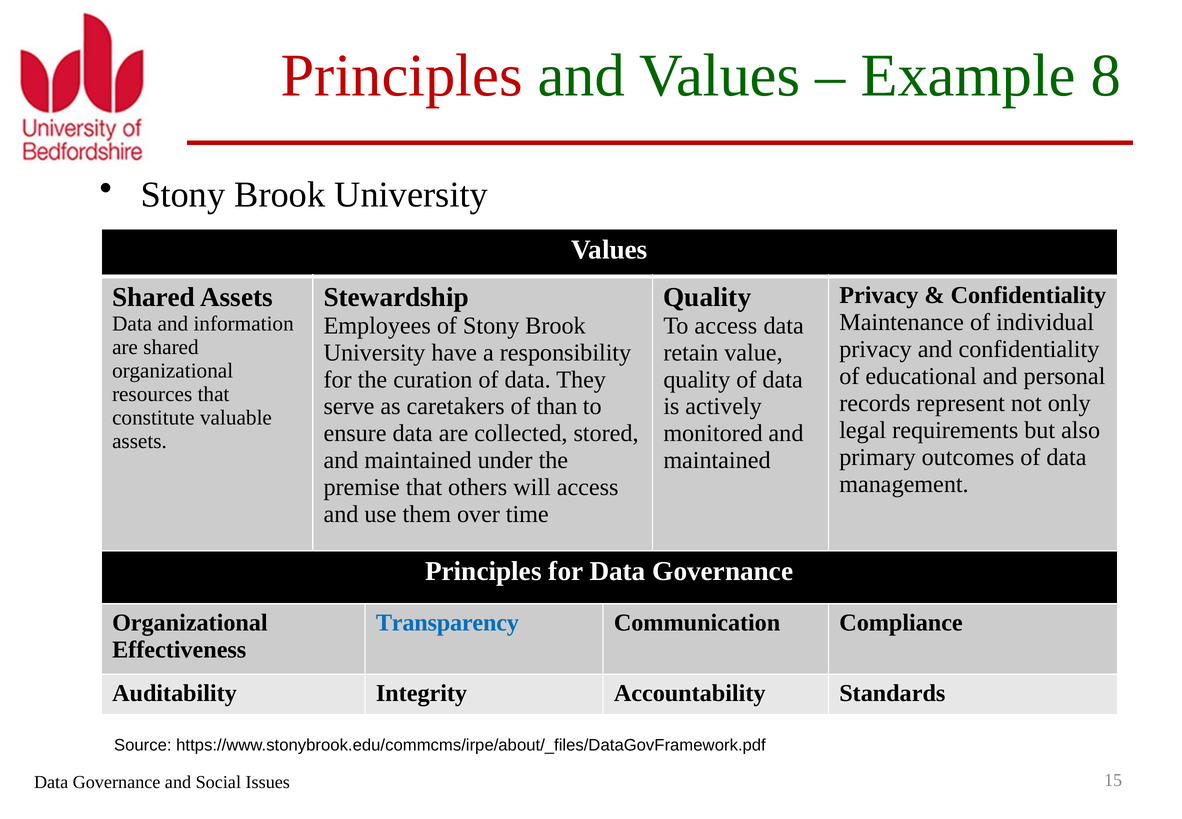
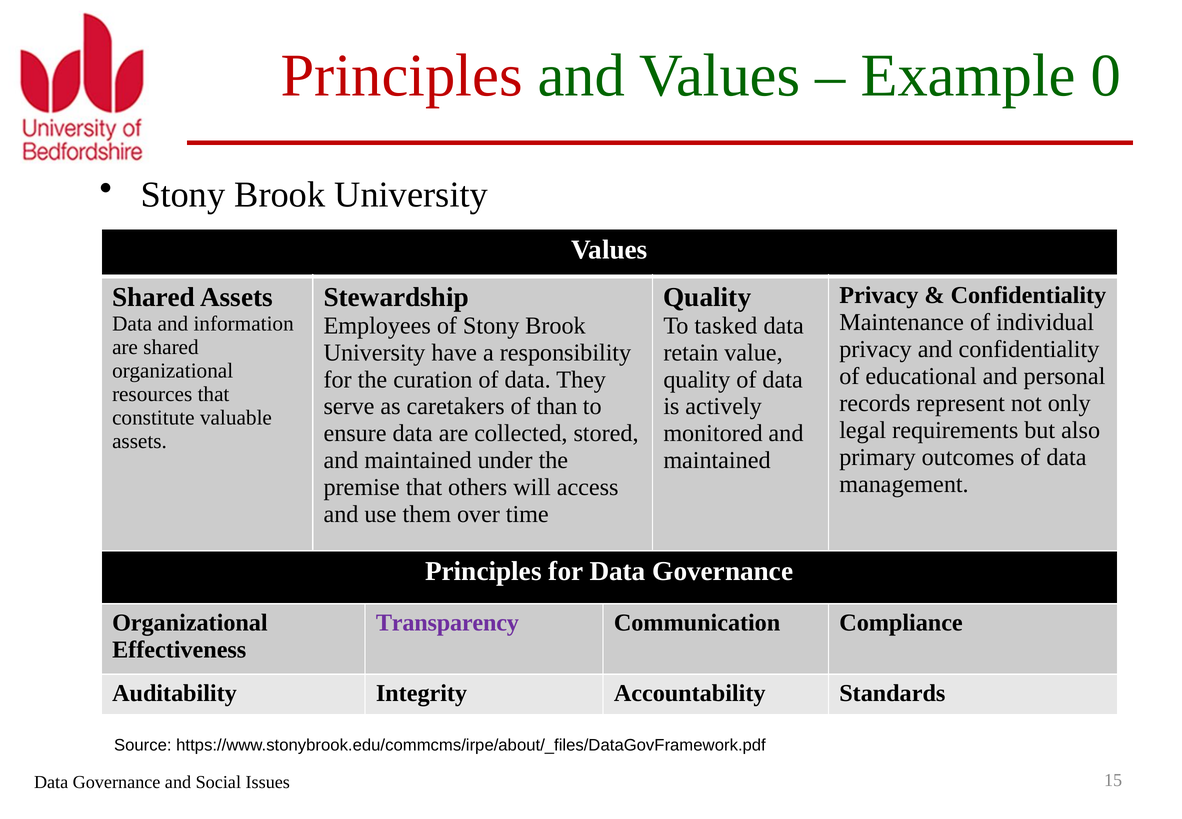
8: 8 -> 0 (1106, 76)
To access: access -> tasked (726, 325)
Transparency colour: blue -> purple (447, 622)
